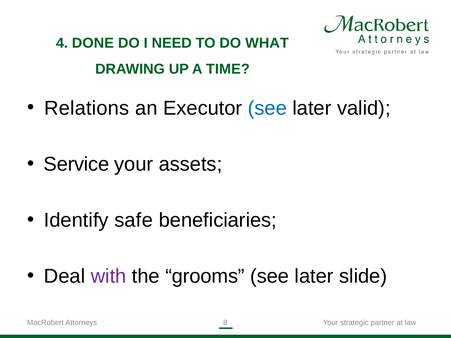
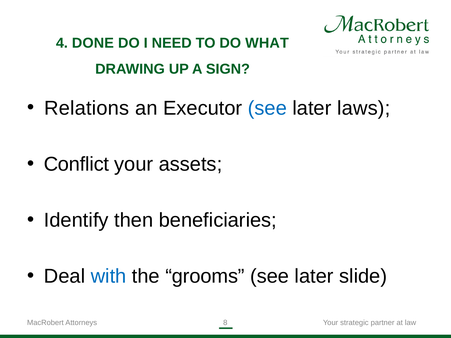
TIME: TIME -> SIGN (228, 69)
valid: valid -> laws (364, 108)
Service: Service -> Conflict (76, 164)
safe: safe -> then (134, 220)
with colour: purple -> blue (109, 277)
